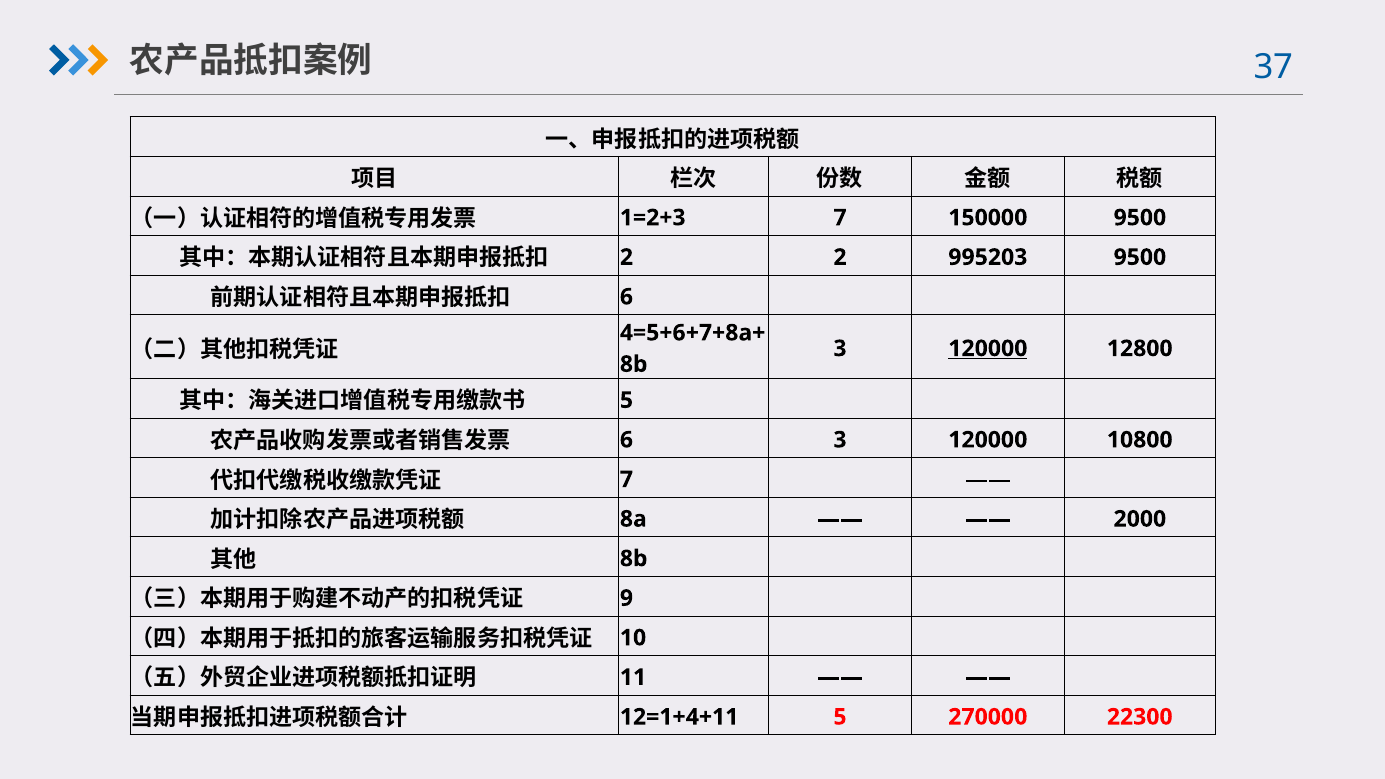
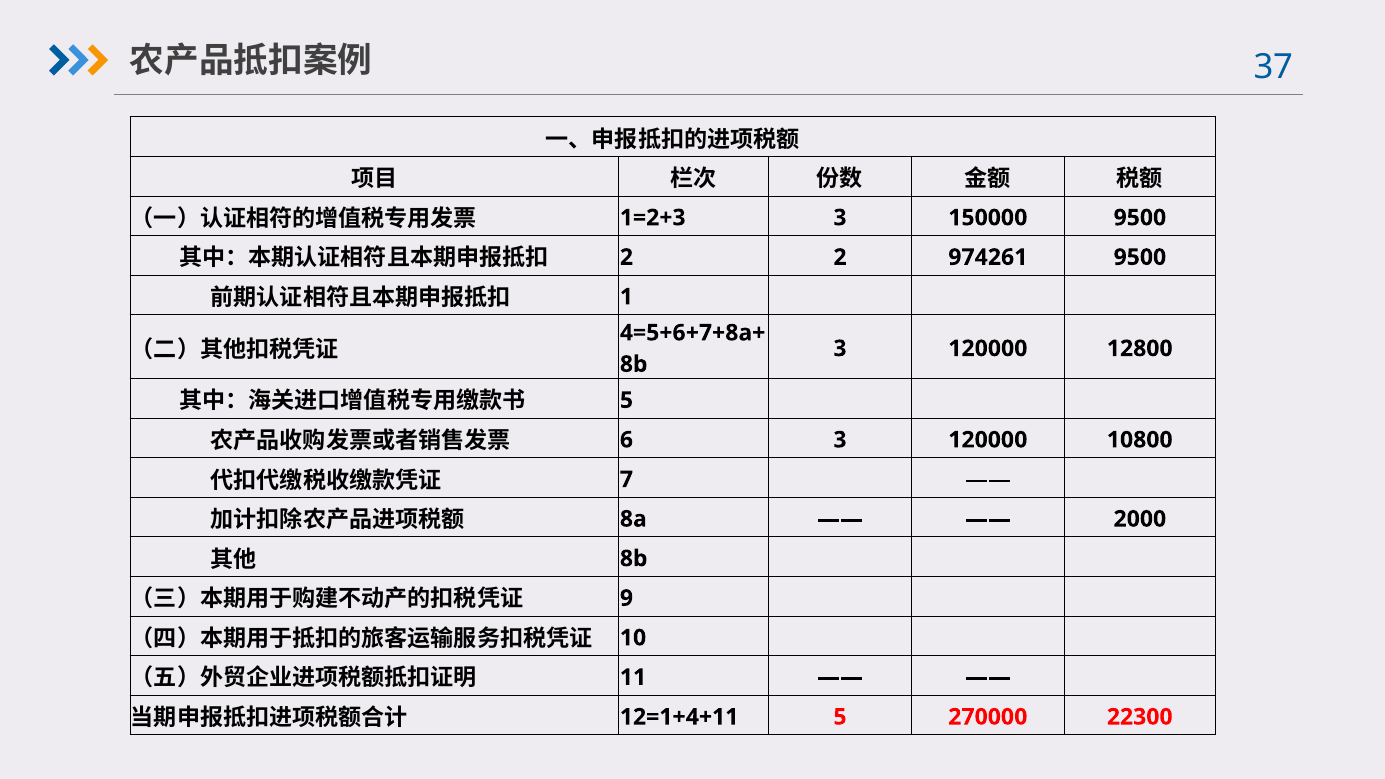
1=2+3 7: 7 -> 3 (840, 218)
995203: 995203 -> 974261 (988, 257)
6: 6 -> 1 (626, 297)
120000 underline: present -> none (988, 349)
